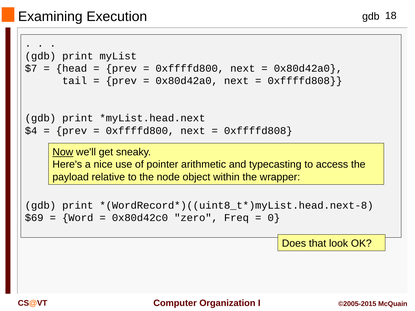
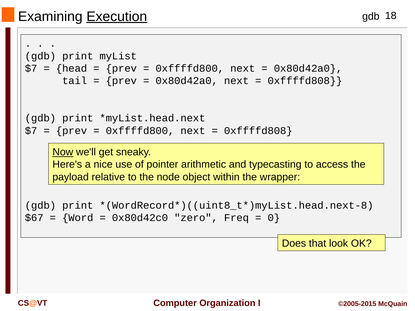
Execution underline: none -> present (117, 17)
$4: $4 -> $7 (31, 131)
$69: $69 -> $67 (34, 218)
